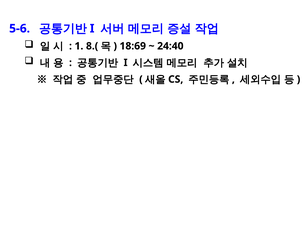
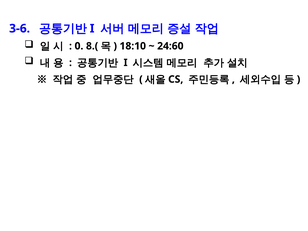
5-6: 5-6 -> 3-6 (20, 29)
1: 1 -> 0 (79, 46)
18:69: 18:69 -> 18:10 (133, 46)
24:40: 24:40 -> 24:60 (170, 46)
